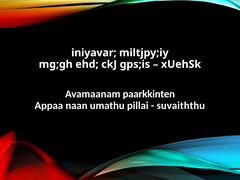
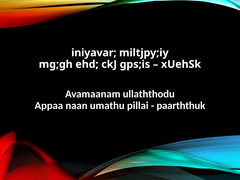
paarkkinten: paarkkinten -> ullaththodu (149, 94)
suvaiththu: suvaiththu -> paarththuk (181, 106)
